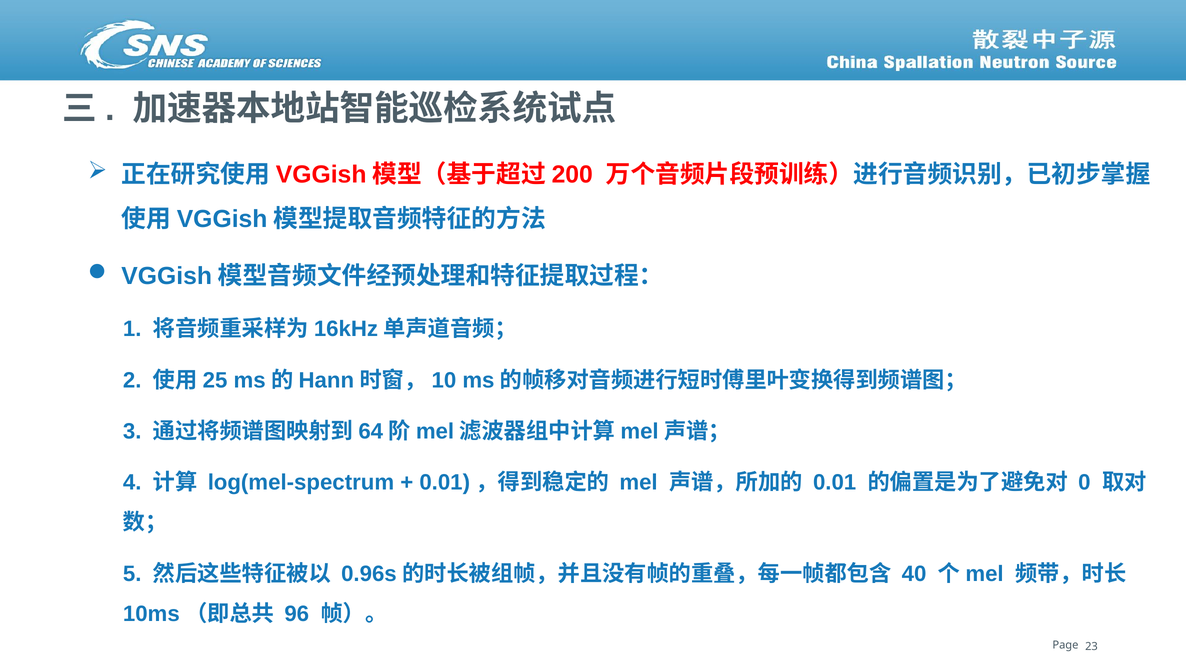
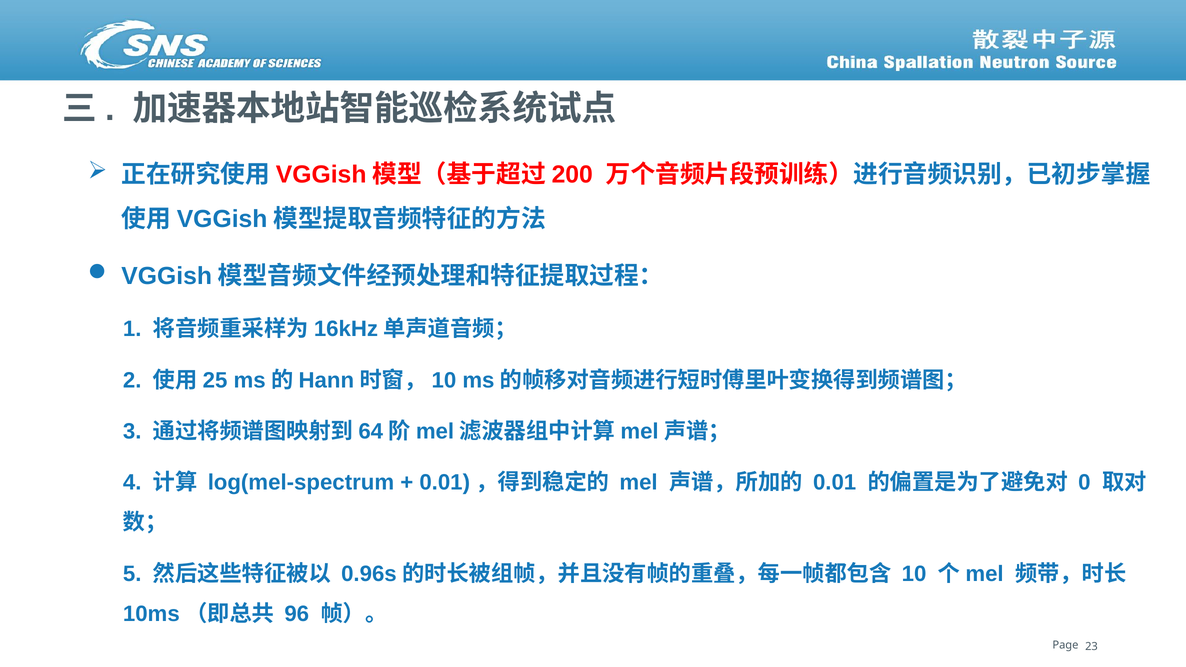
40: 40 -> 10 (914, 574)
